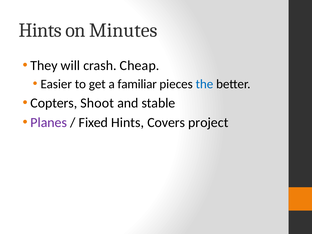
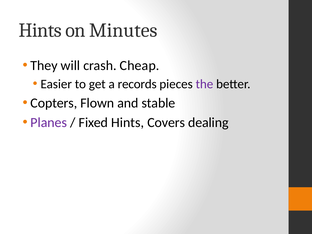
familiar: familiar -> records (137, 84)
the colour: blue -> purple (204, 84)
Shoot: Shoot -> Flown (97, 103)
project: project -> dealing (208, 123)
